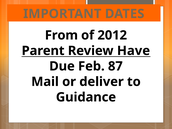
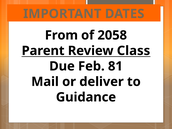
2012: 2012 -> 2058 (112, 35)
Have: Have -> Class (134, 51)
87: 87 -> 81 (115, 66)
